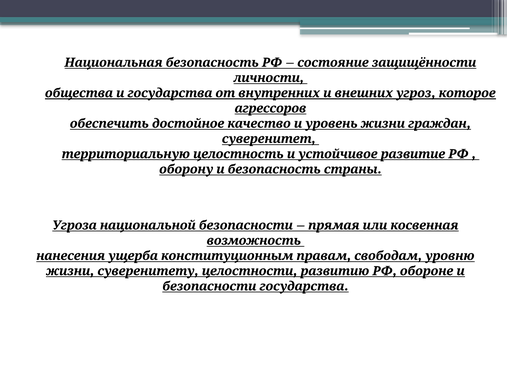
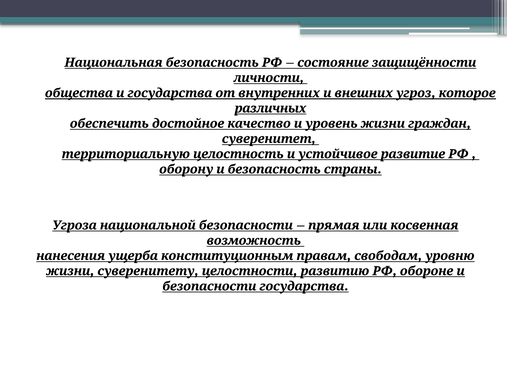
агрессоров: агрессоров -> различных (271, 108)
